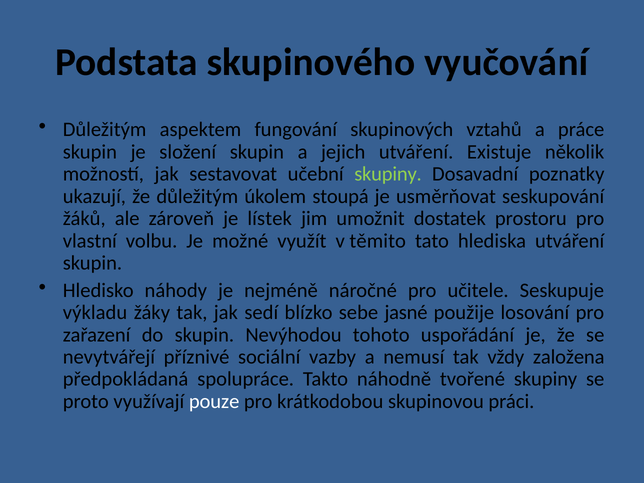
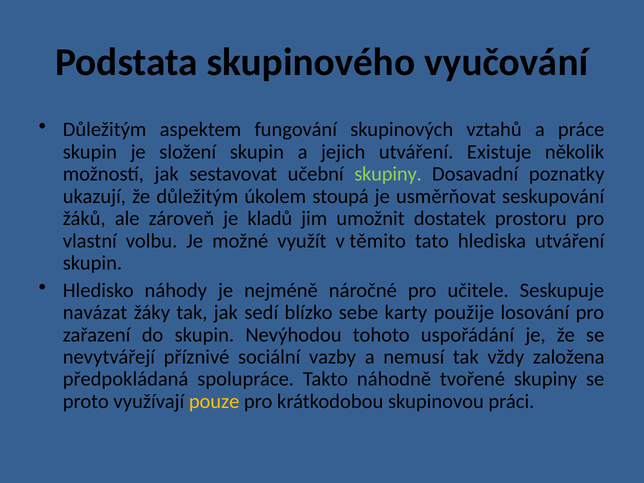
lístek: lístek -> kladů (270, 219)
výkladu: výkladu -> navázat (95, 313)
jasné: jasné -> karty (406, 313)
pouze colour: white -> yellow (214, 401)
